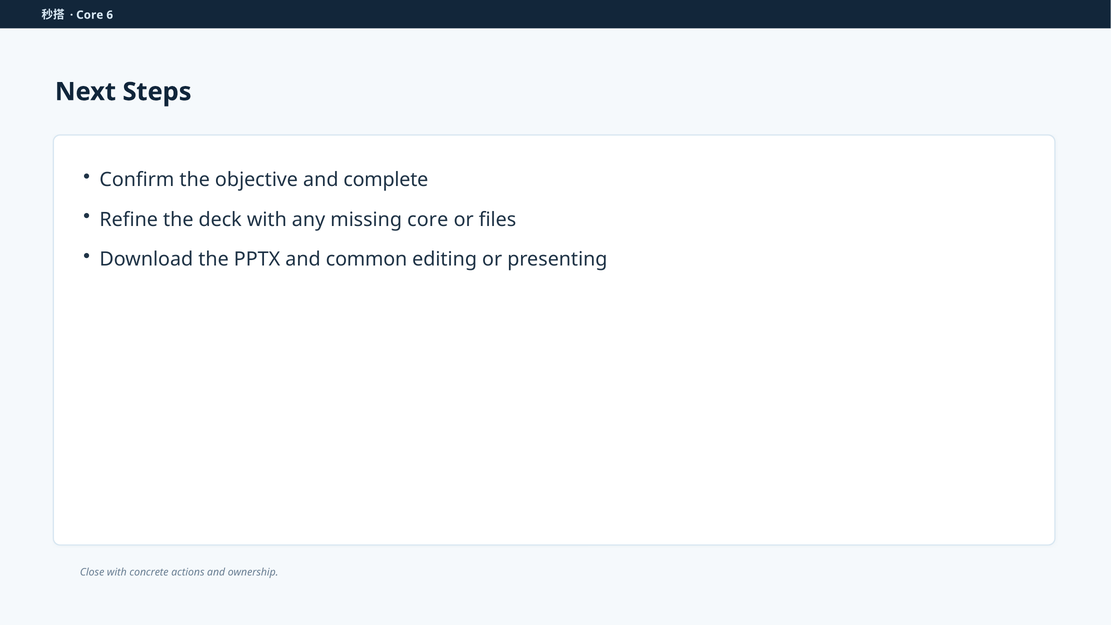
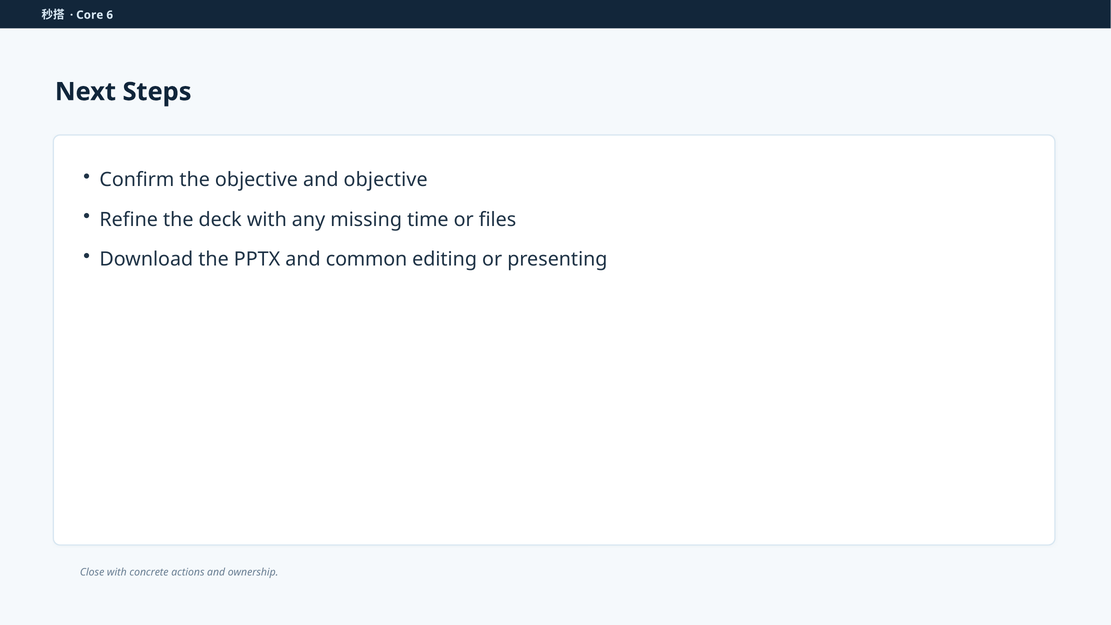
and complete: complete -> objective (386, 180)
missing core: core -> time (428, 220)
